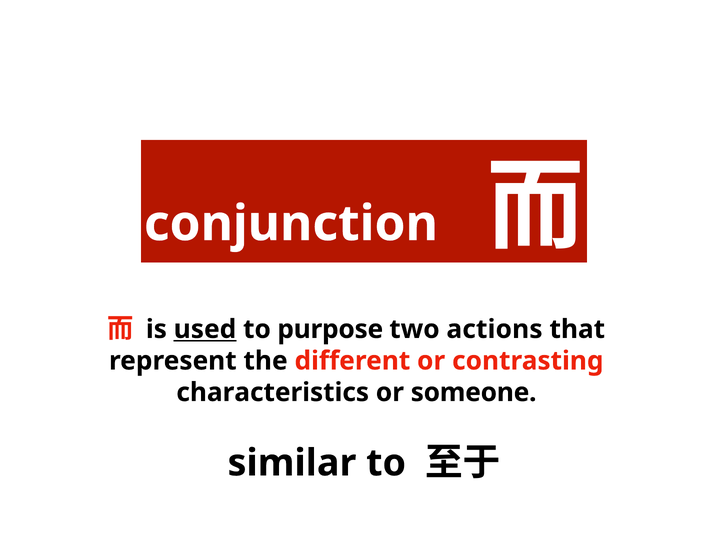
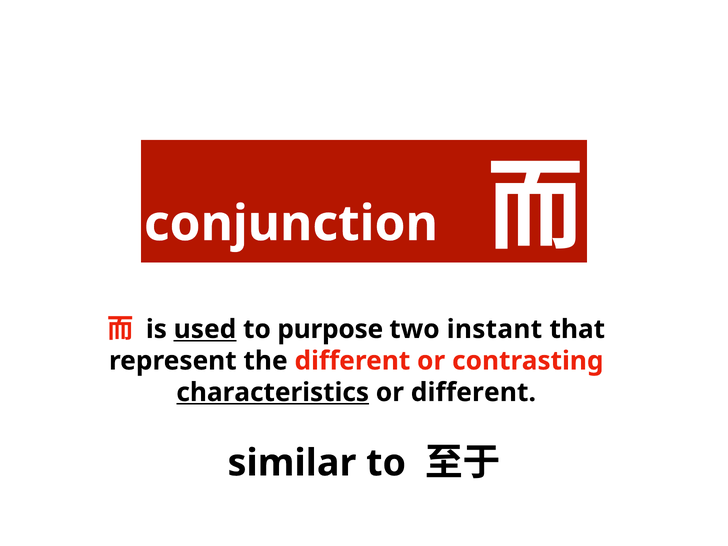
actions: actions -> instant (494, 329)
characteristics underline: none -> present (273, 392)
or someone: someone -> different (473, 392)
